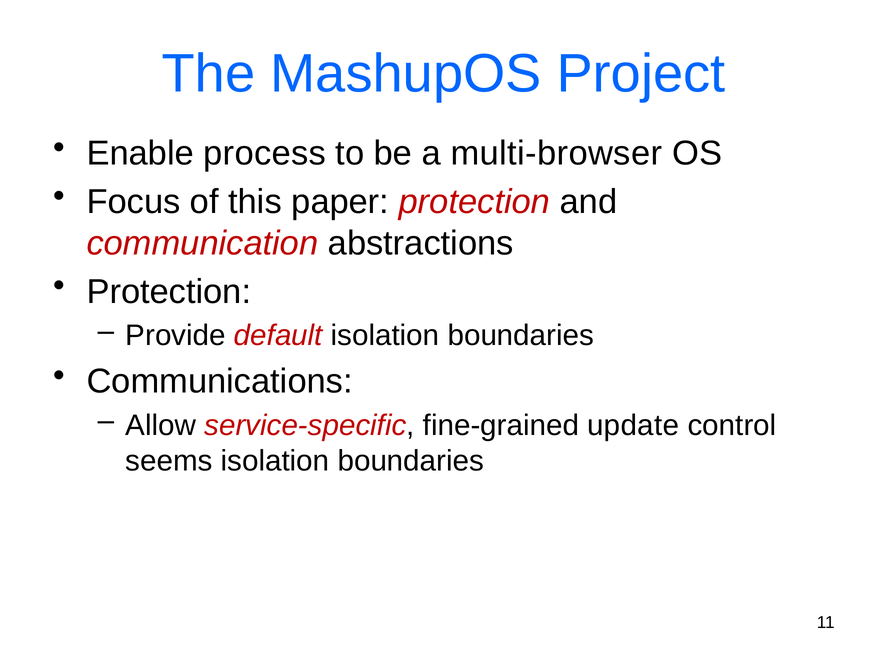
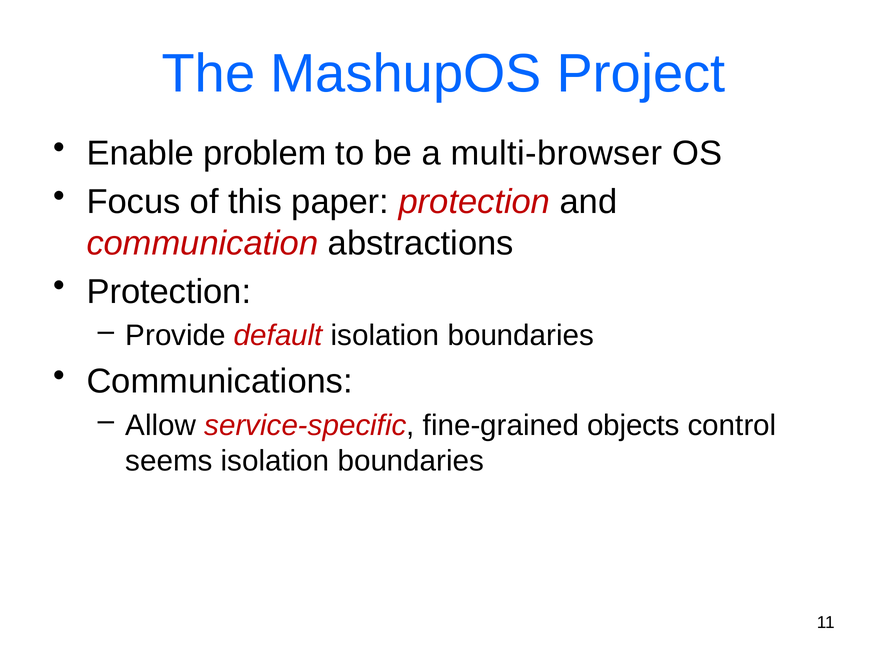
process: process -> problem (265, 153)
update: update -> objects (633, 425)
